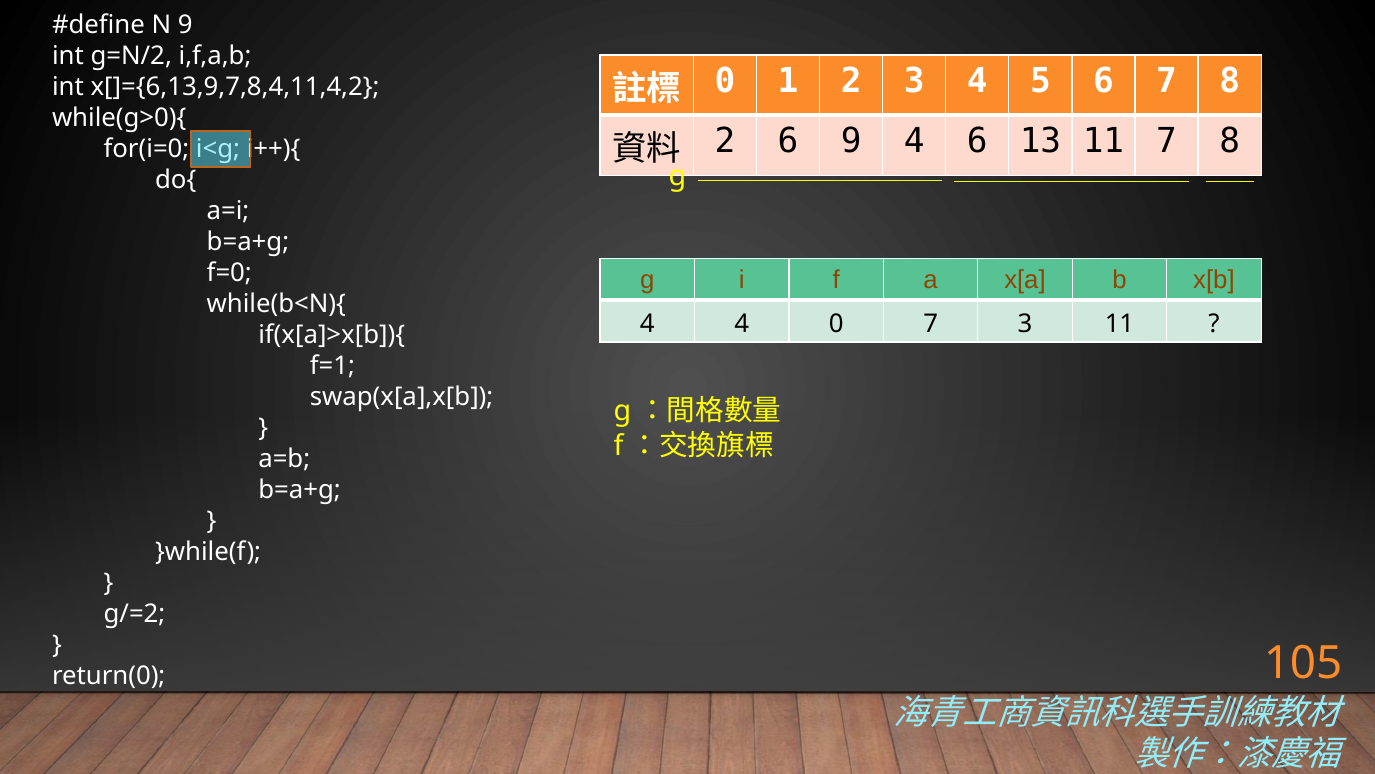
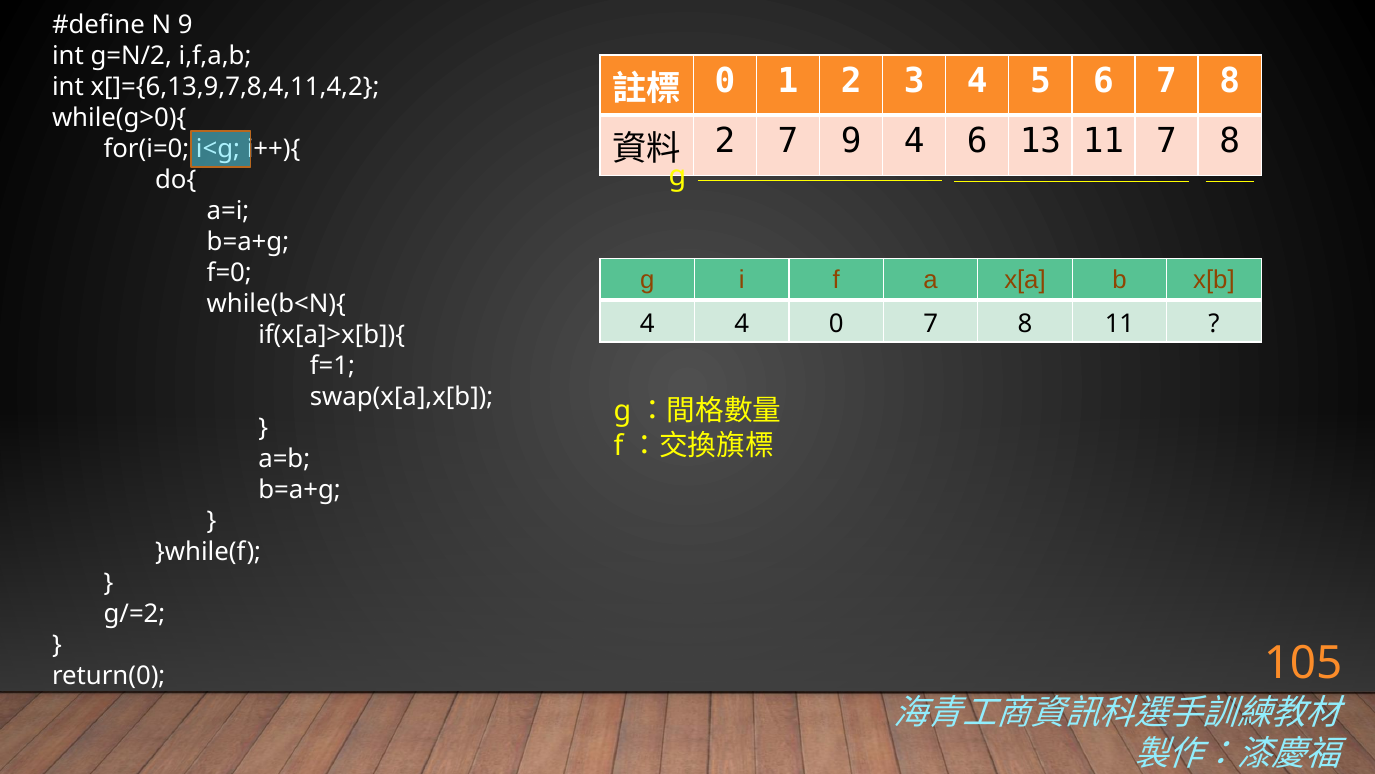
2 6: 6 -> 7 (788, 141)
0 7 3: 3 -> 8 (1025, 324)
